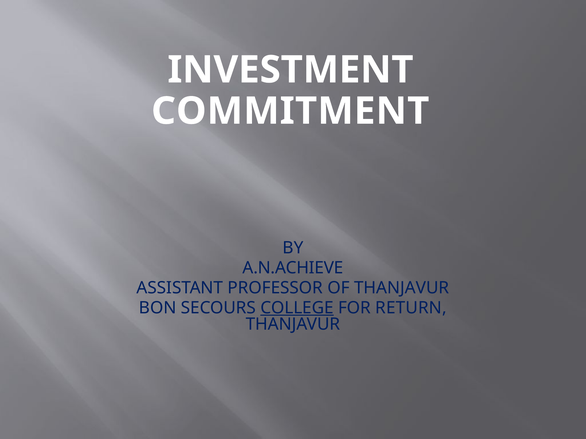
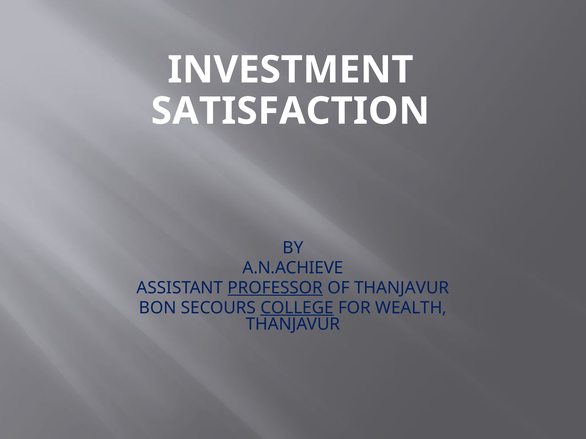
COMMITMENT: COMMITMENT -> SATISFACTION (290, 111)
PROFESSOR underline: none -> present (275, 288)
RETURN: RETURN -> WEALTH (411, 308)
